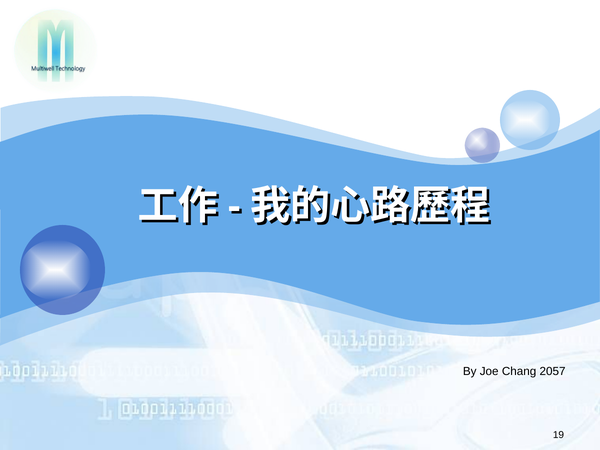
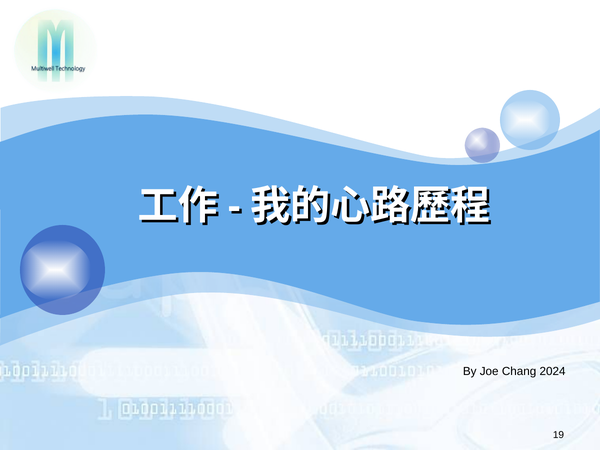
2057: 2057 -> 2024 (553, 371)
